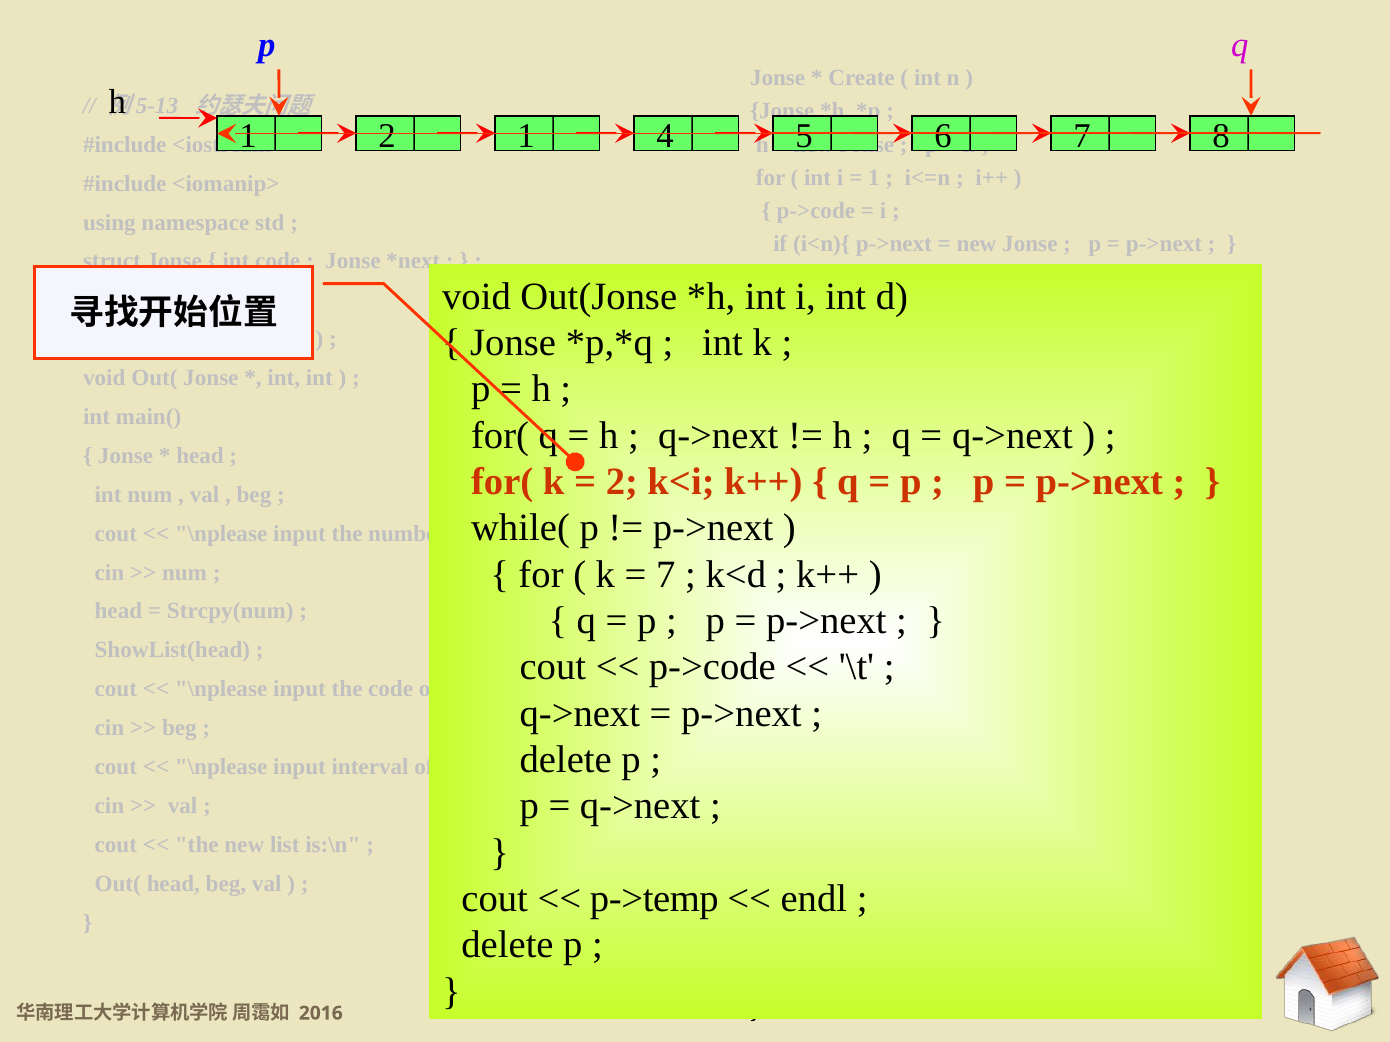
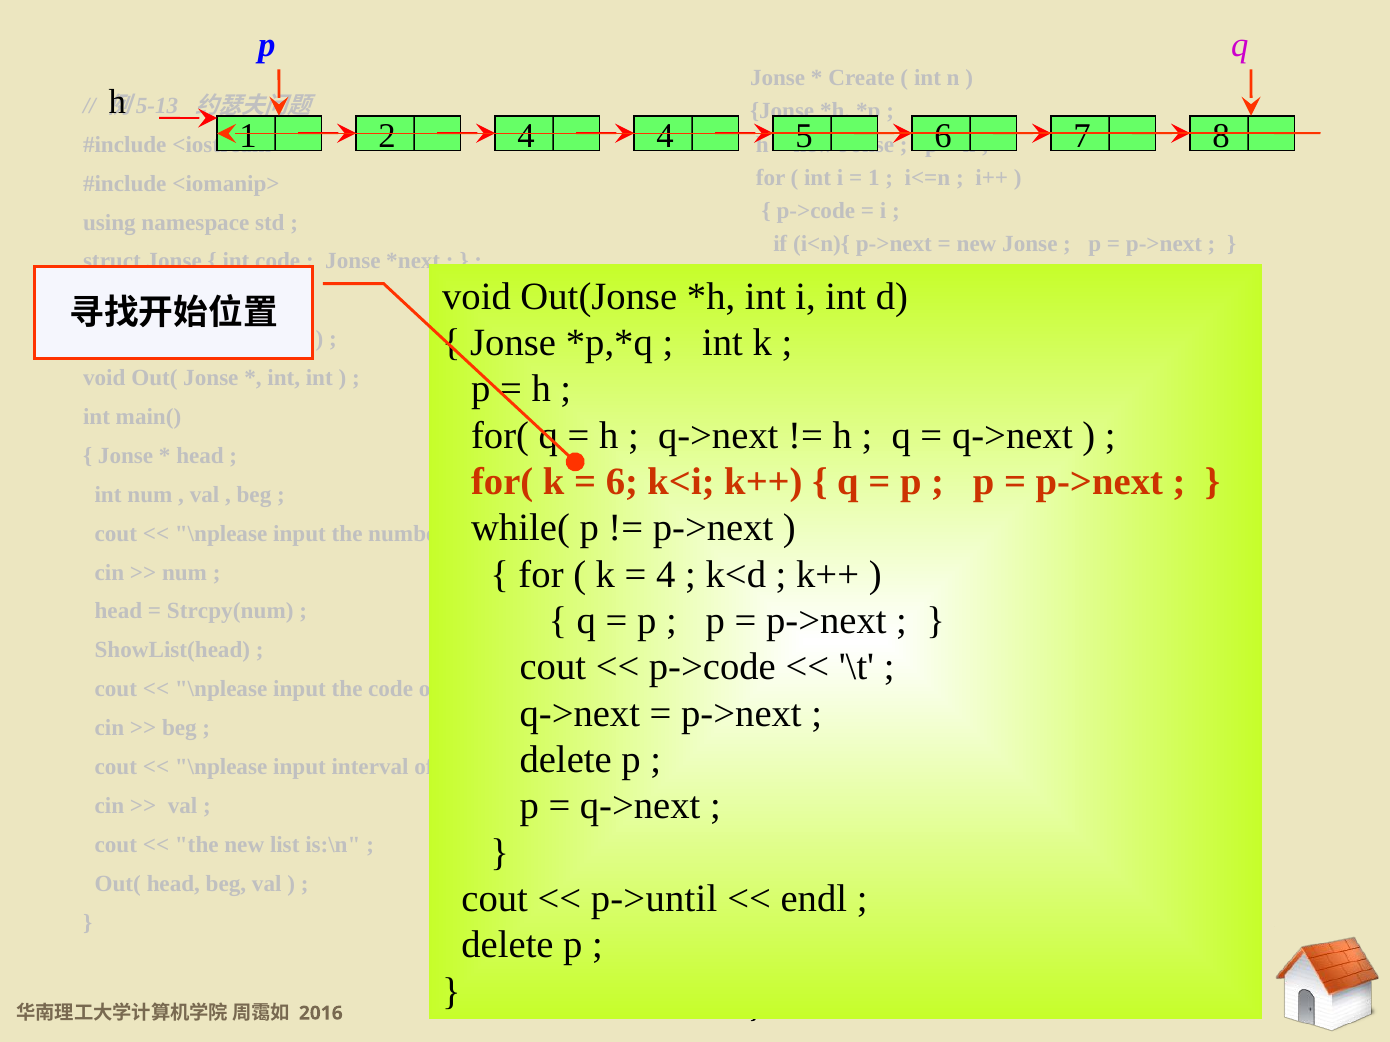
2 1: 1 -> 4 (526, 136)
2: 2 -> 6 (622, 482)
7: 7 -> 4 (666, 575)
p->temp: p->temp -> p->until (654, 899)
